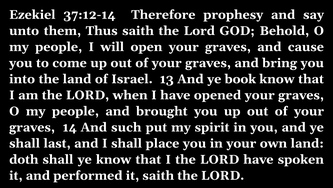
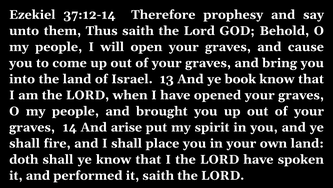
such: such -> arise (126, 127)
last: last -> fire (57, 143)
